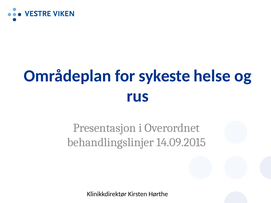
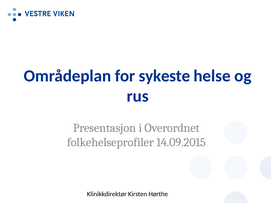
behandlingslinjer: behandlingslinjer -> folkehelseprofiler (110, 143)
